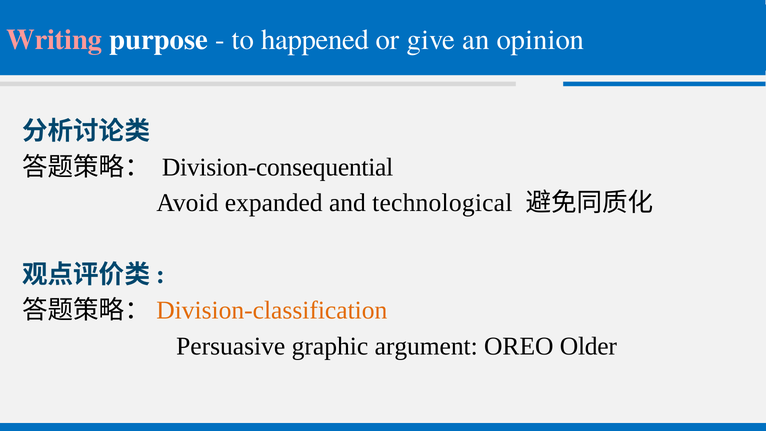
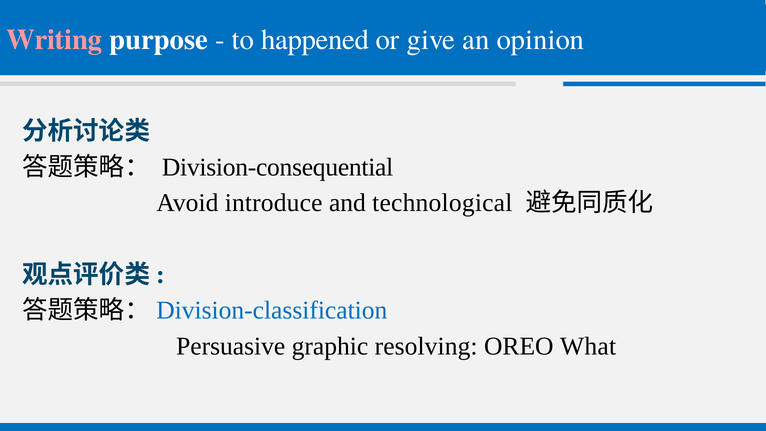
expanded: expanded -> introduce (274, 203)
Division-classification colour: orange -> blue (272, 310)
argument: argument -> resolving (426, 346)
Older: Older -> What (588, 346)
